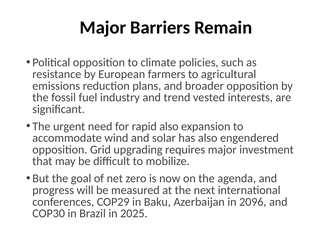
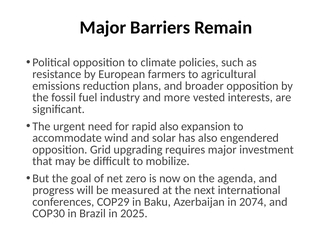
trend: trend -> more (177, 97)
2096: 2096 -> 2074 (253, 202)
